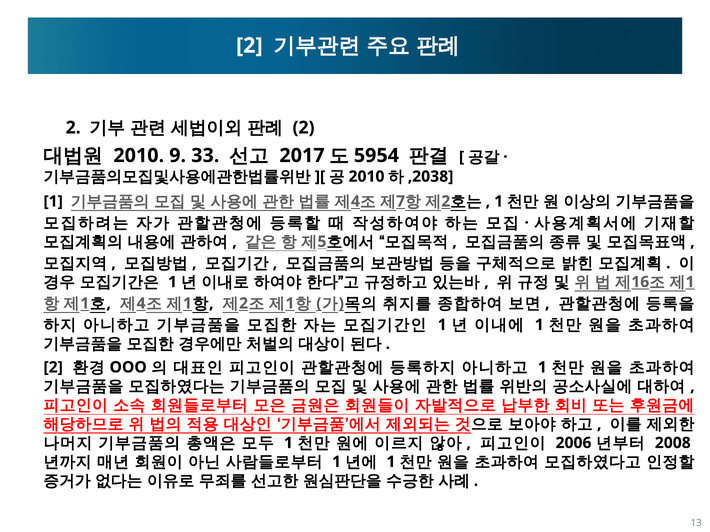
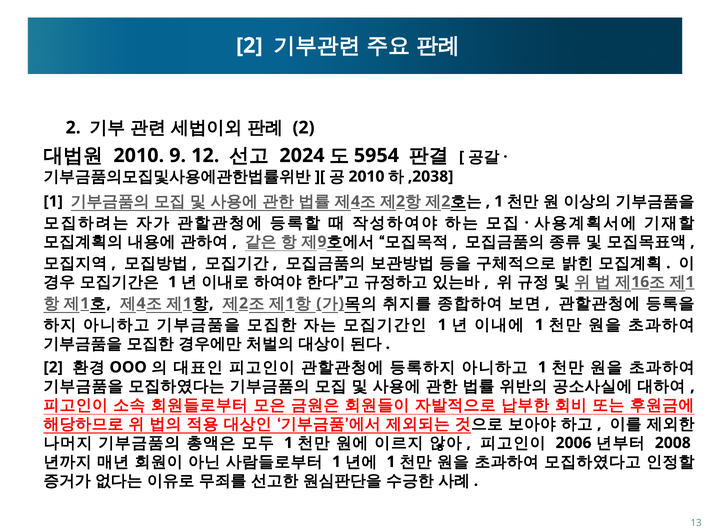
33: 33 -> 12 (205, 156)
2017: 2017 -> 2024 (302, 156)
7: 7 -> 2 (401, 202)
5: 5 -> 9 (322, 242)
